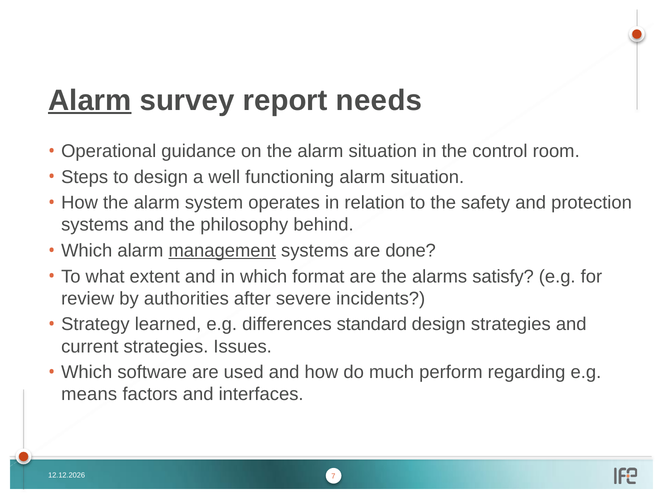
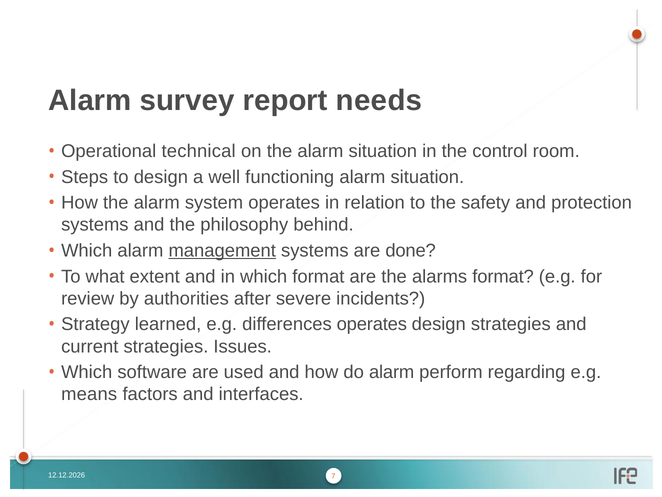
Alarm underline: present -> none (90, 100)
guidance: guidance -> technical (199, 151)
alarms satisfy: satisfy -> format (503, 276)
differences standard: standard -> operates (372, 324)
do much: much -> alarm (392, 372)
